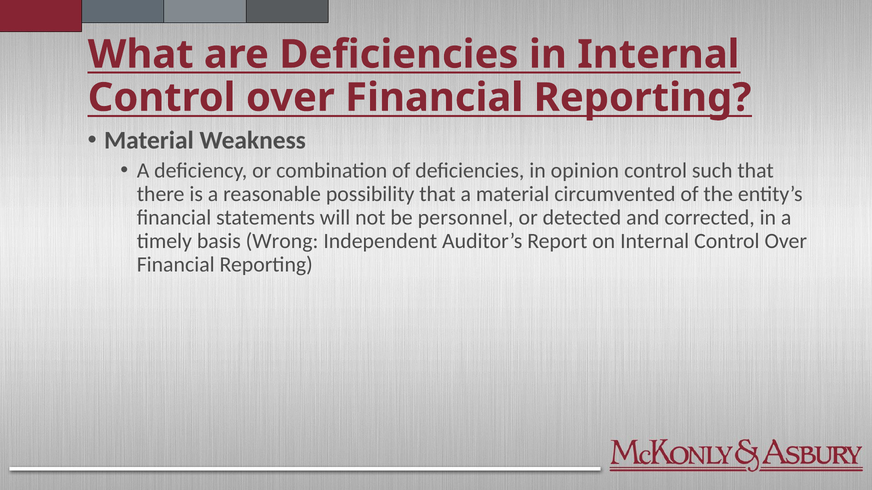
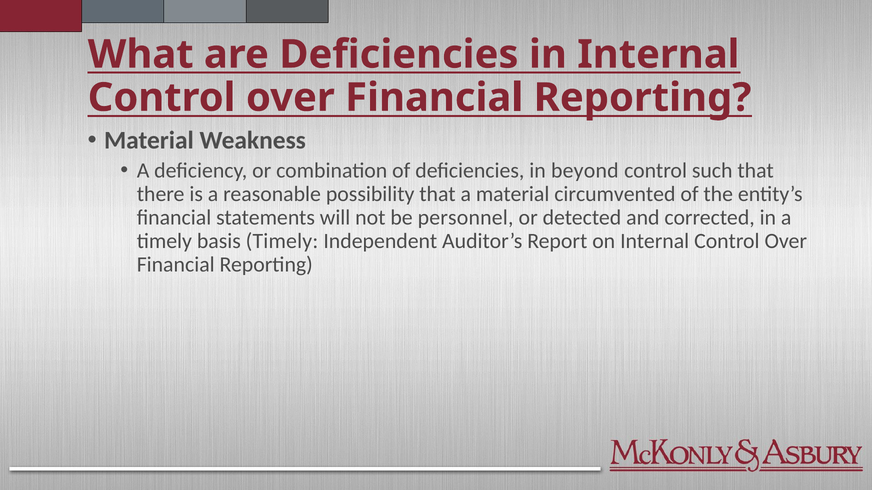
opinion: opinion -> beyond (585, 171)
basis Wrong: Wrong -> Timely (282, 241)
